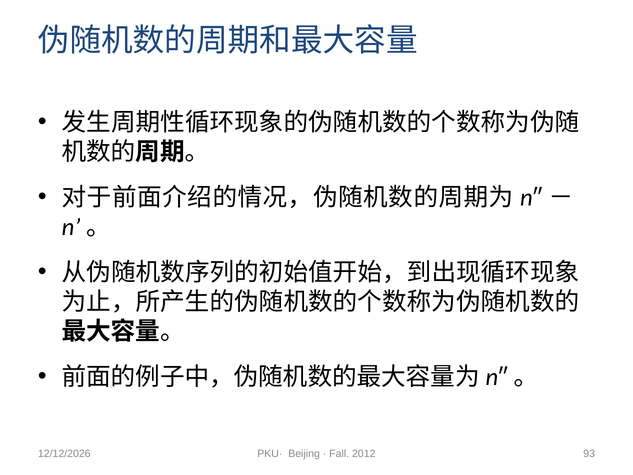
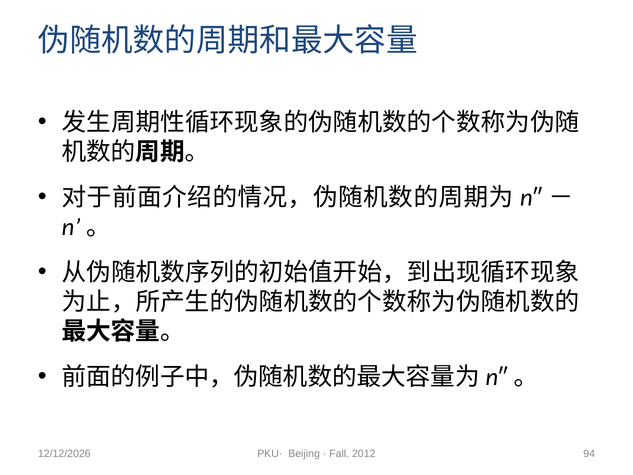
93: 93 -> 94 (589, 453)
